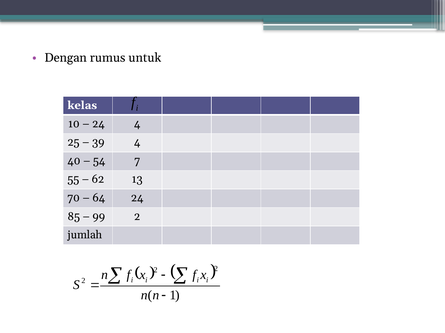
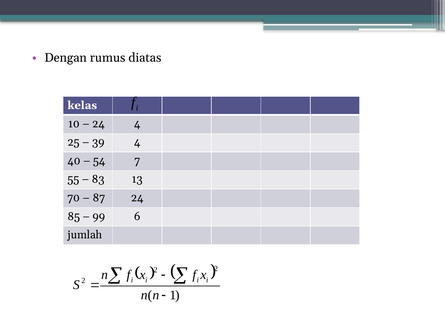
untuk: untuk -> diatas (145, 58)
62: 62 -> 83 (98, 180)
64: 64 -> 87 (99, 198)
99 2: 2 -> 6 (137, 217)
